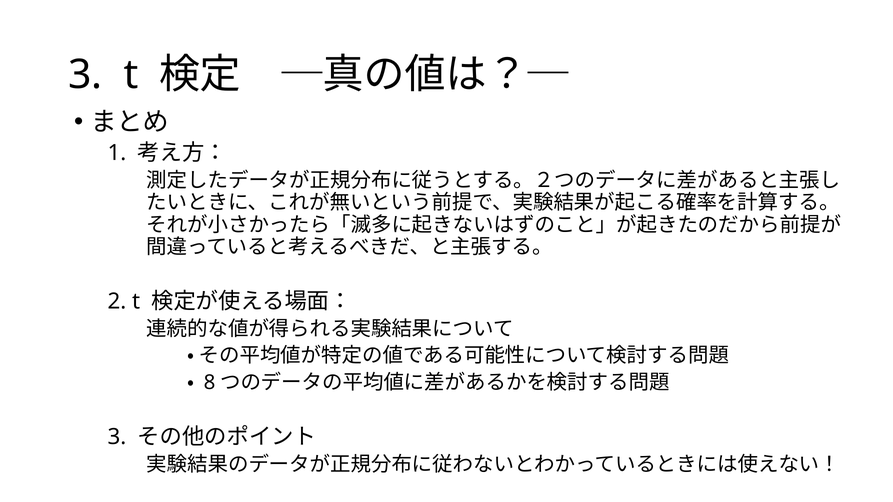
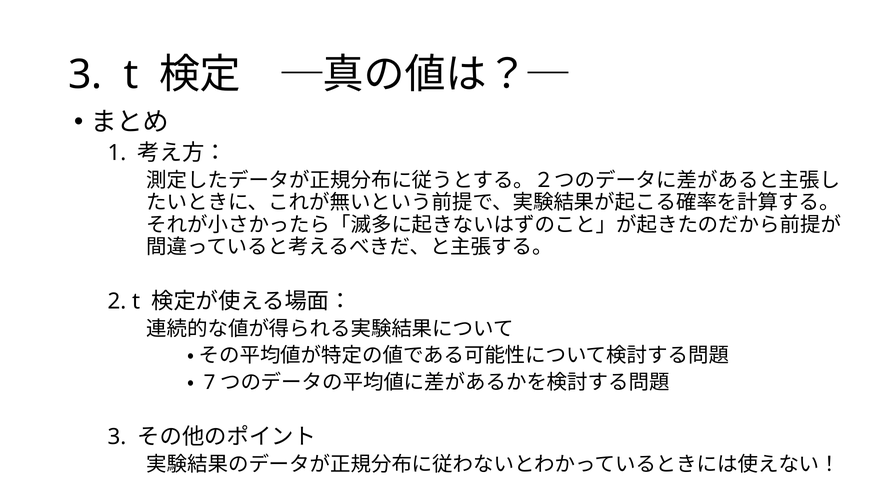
8: 8 -> 7 (209, 383)
